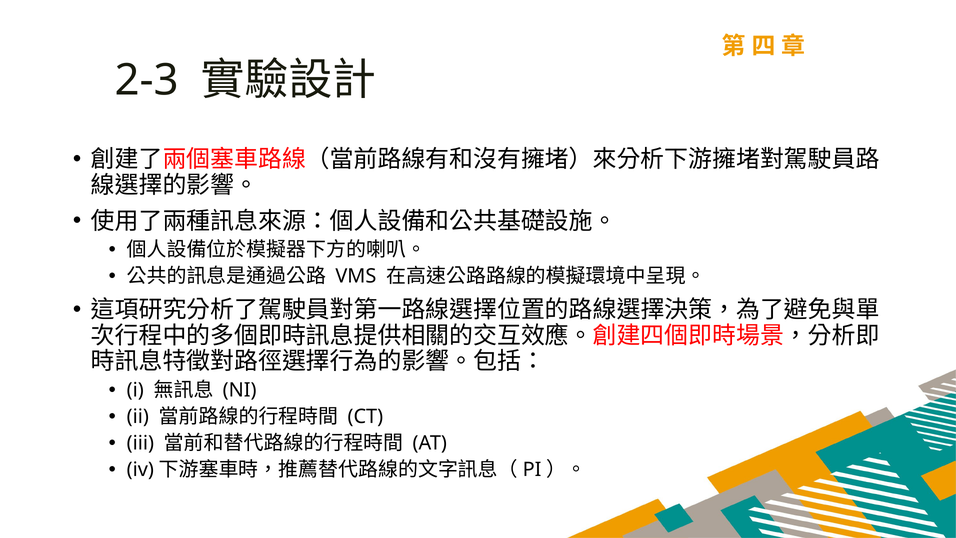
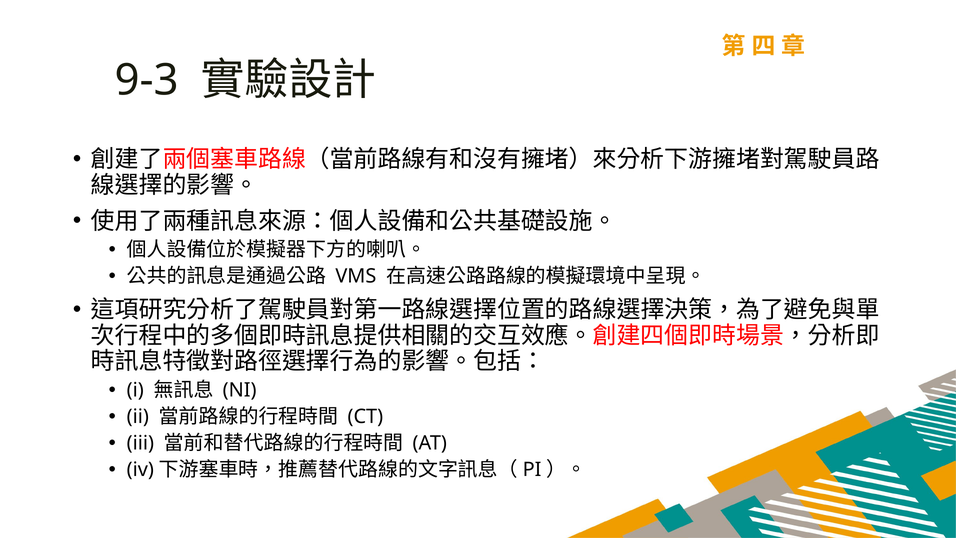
2-3: 2-3 -> 9-3 (147, 80)
